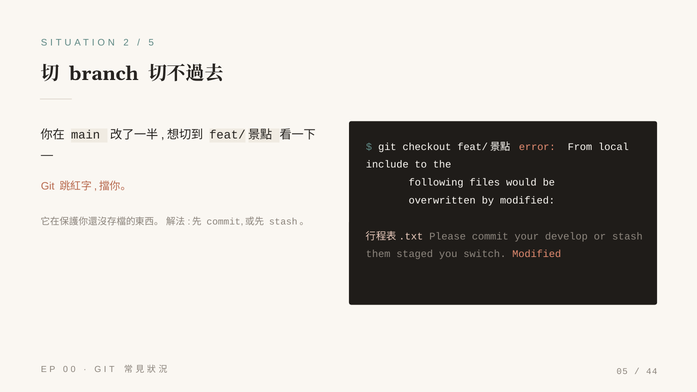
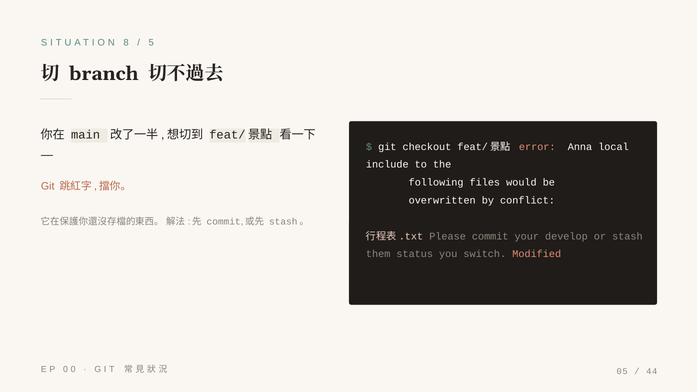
2: 2 -> 8 (126, 43)
From: From -> Anna (580, 147)
by modified: modified -> conflict (528, 200)
staged: staged -> status (415, 254)
